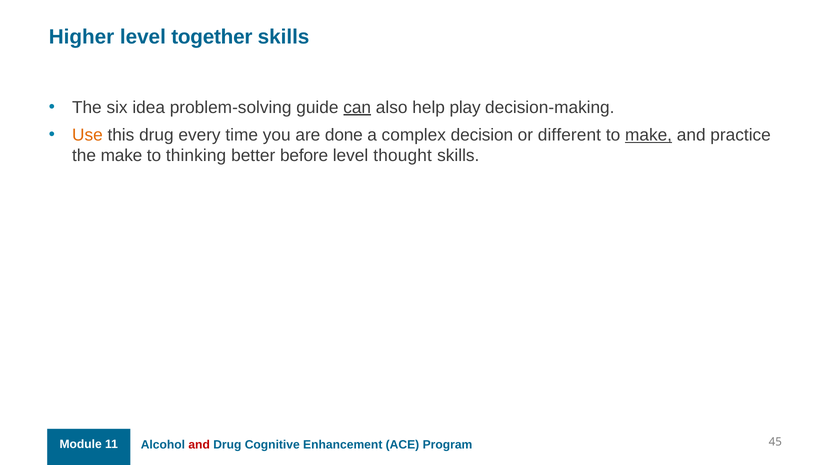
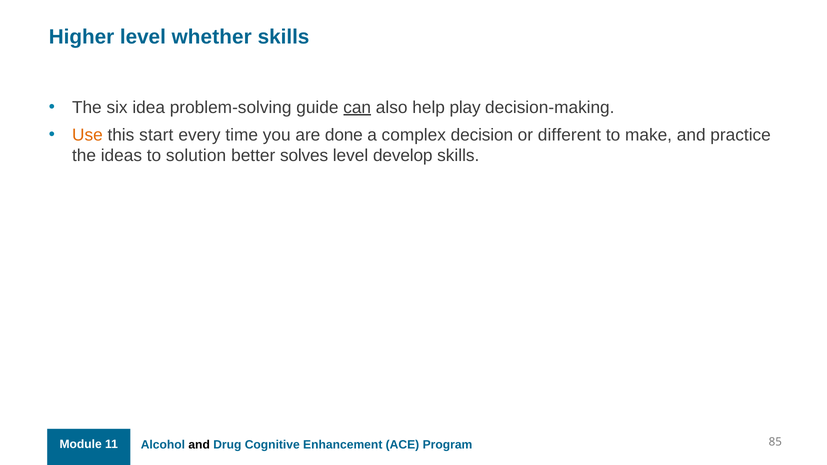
together: together -> whether (212, 37)
this drug: drug -> start (156, 135)
make underline: present -> none (649, 135)
the make: make -> ideas (121, 156)
thinking: thinking -> solution (196, 156)
before: before -> solves (304, 156)
thought: thought -> develop (403, 156)
45: 45 -> 85 (775, 442)
and colour: red -> black (199, 445)
